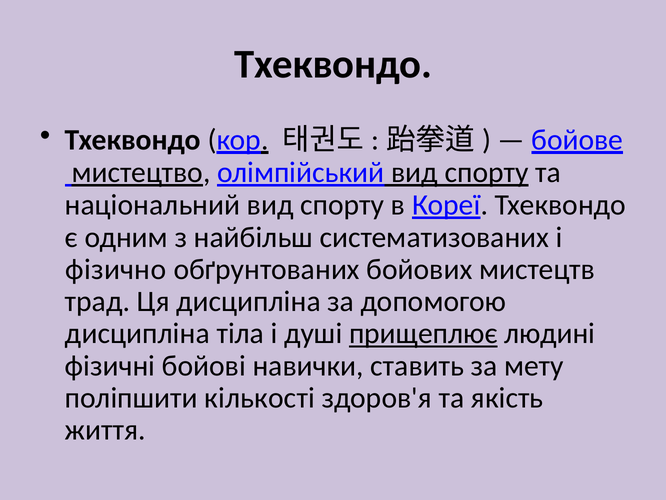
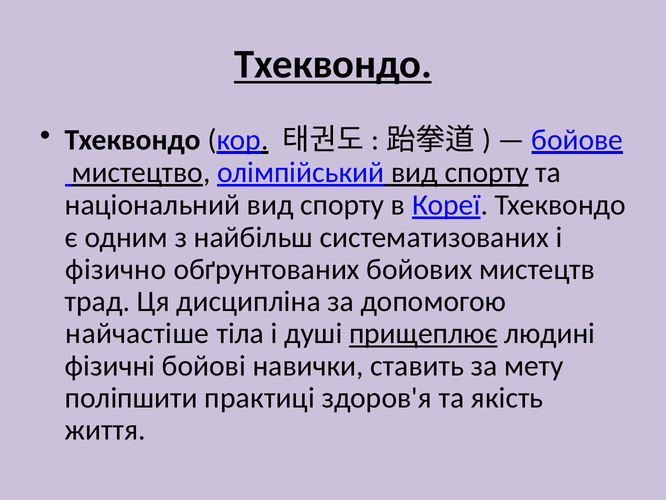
Тхеквондо underline: none -> present (333, 64)
дисципліна: дисципліна -> найчастіше (137, 333)
кількості: кількості -> практиці (260, 397)
